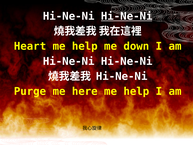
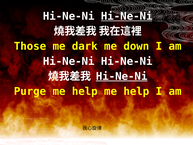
Heart: Heart -> Those (30, 46)
help: help -> dark (85, 46)
Hi-Ne-Ni underline: none -> present (122, 76)
Purge me here: here -> help (85, 91)
